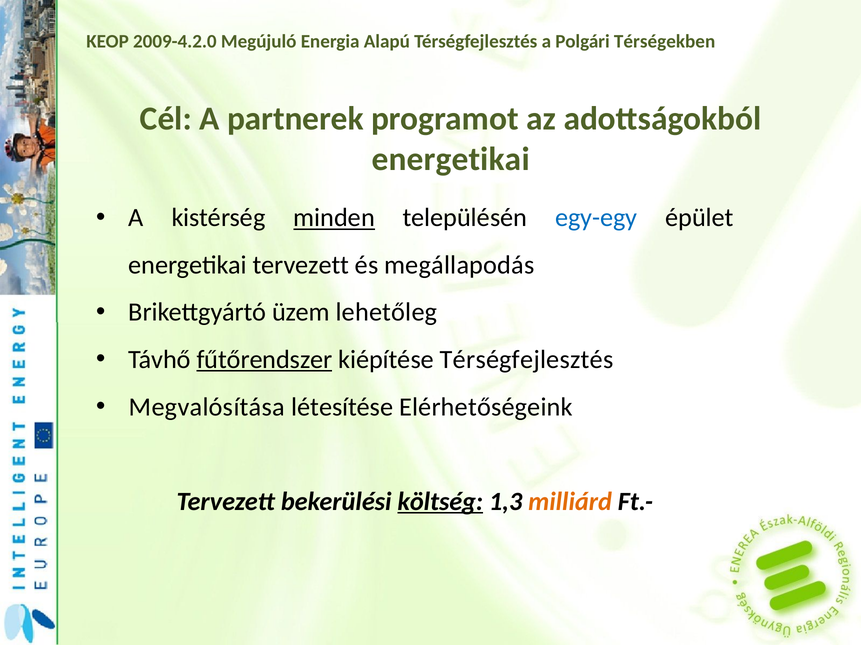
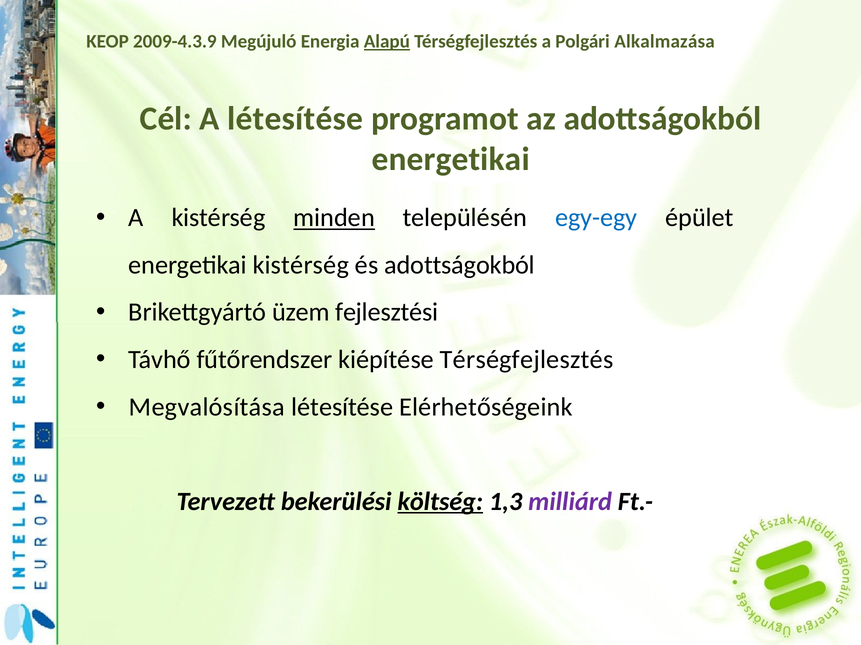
2009-4.2.0: 2009-4.2.0 -> 2009-4.3.9 (175, 42)
Alapú underline: none -> present (387, 42)
Térségekben: Térségekben -> Alkalmazása (665, 42)
A partnerek: partnerek -> létesítése (295, 119)
energetikai tervezett: tervezett -> kistérség (301, 265)
és megállapodás: megállapodás -> adottságokból (460, 265)
lehetőleg: lehetőleg -> fejlesztési (387, 313)
fűtőrendszer underline: present -> none (264, 360)
milliárd colour: orange -> purple (570, 502)
